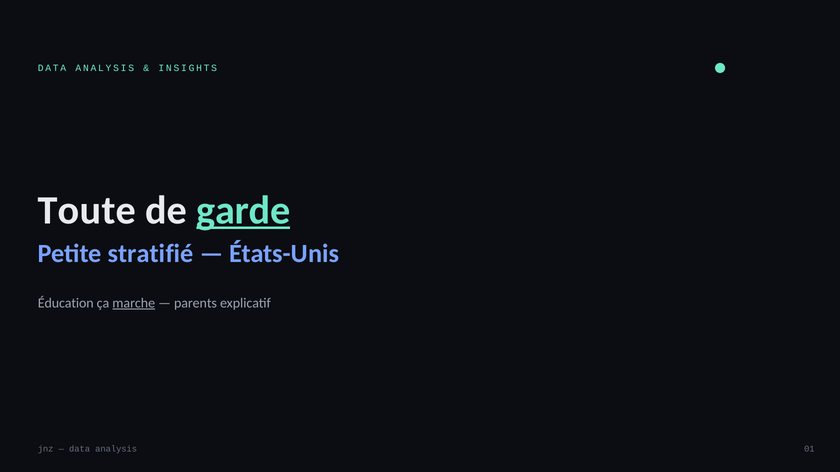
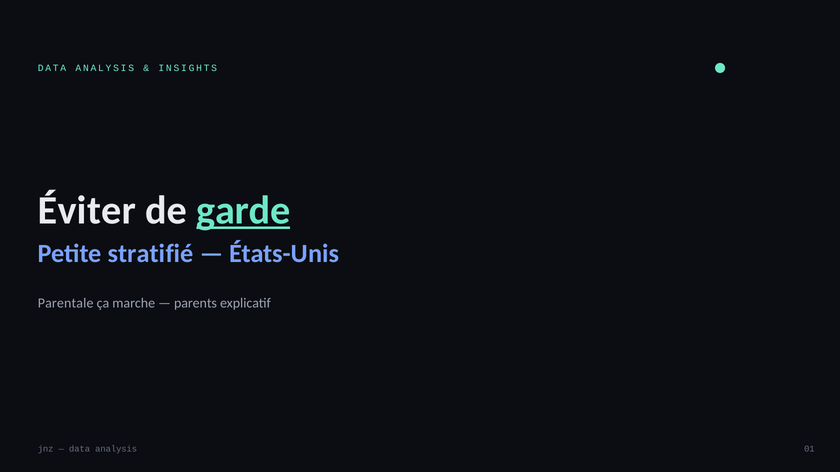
Toute: Toute -> Éviter (87, 211)
Éducation: Éducation -> Parentale (66, 303)
marche underline: present -> none (134, 303)
